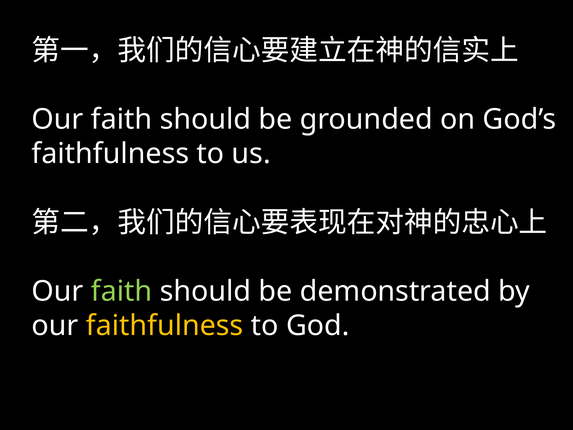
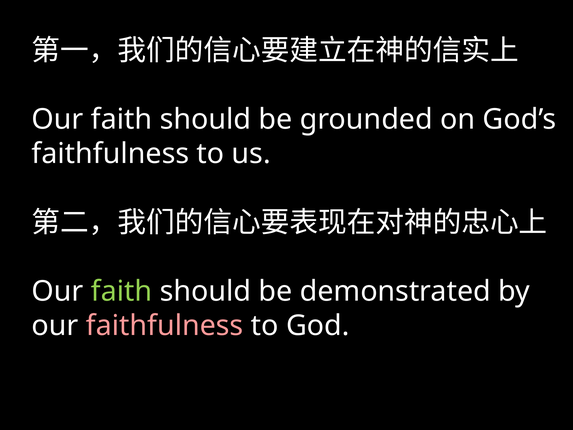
faithfulness colour: yellow -> pink (165, 326)
